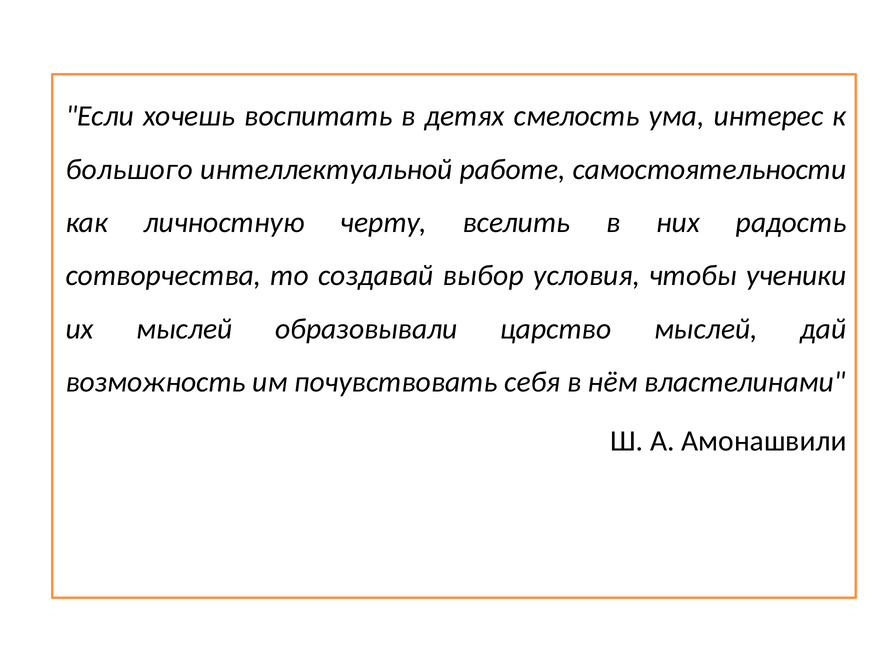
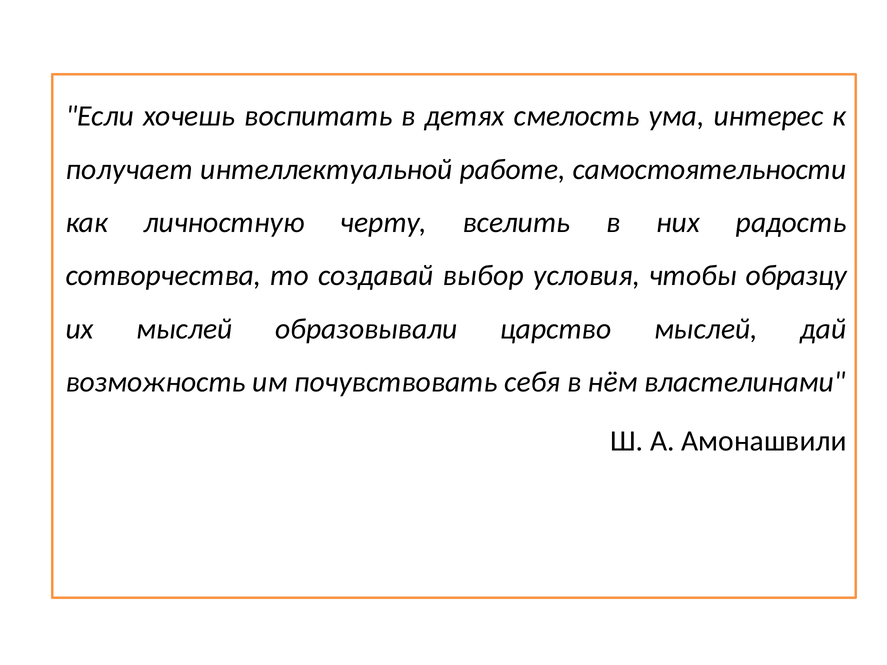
большого: большого -> получает (129, 169)
ученики: ученики -> образцу (796, 276)
